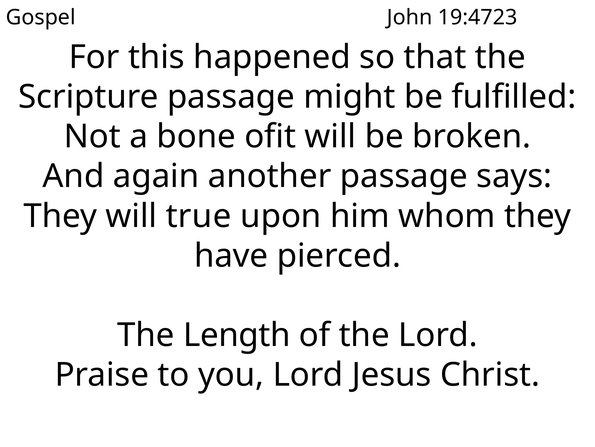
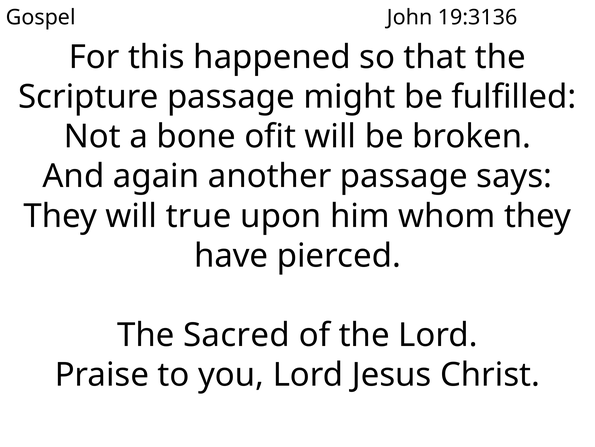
19:4723: 19:4723 -> 19:3136 (478, 17)
Length: Length -> Sacred (237, 335)
